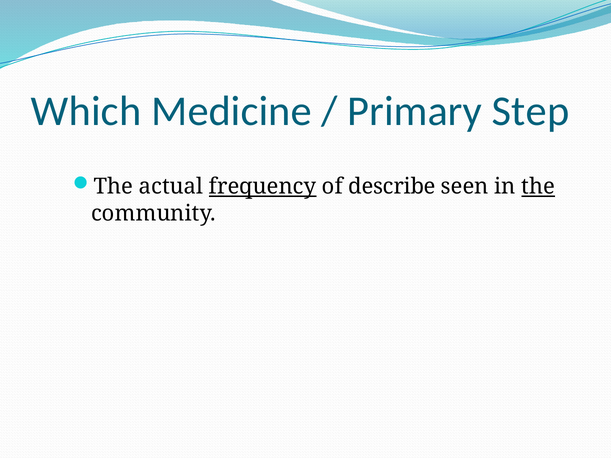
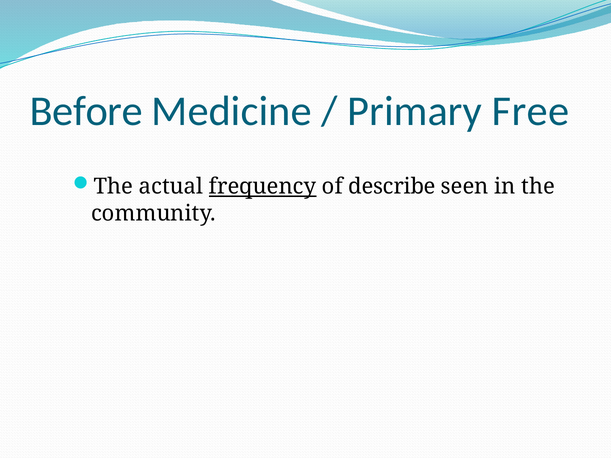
Which: Which -> Before (86, 111)
Step: Step -> Free (531, 111)
the underline: present -> none (538, 187)
